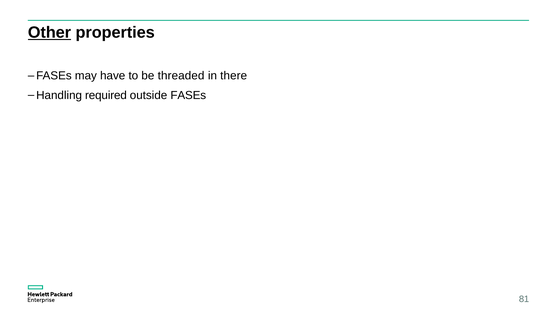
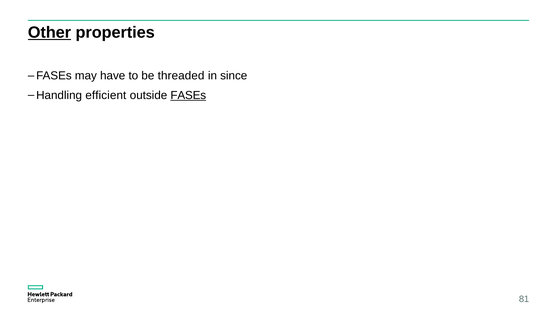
there: there -> since (234, 76)
required: required -> efficient (106, 95)
FASEs underline: none -> present (188, 95)
